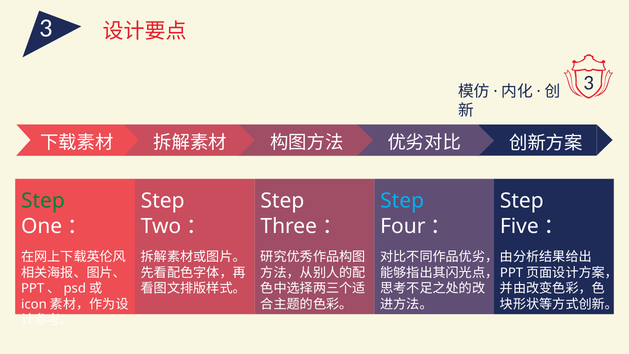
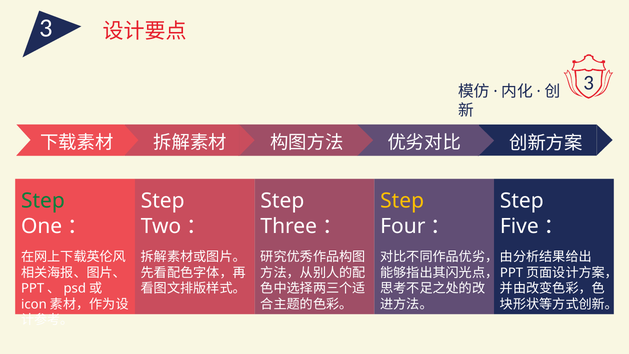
Step colour: light blue -> yellow (402, 201)
